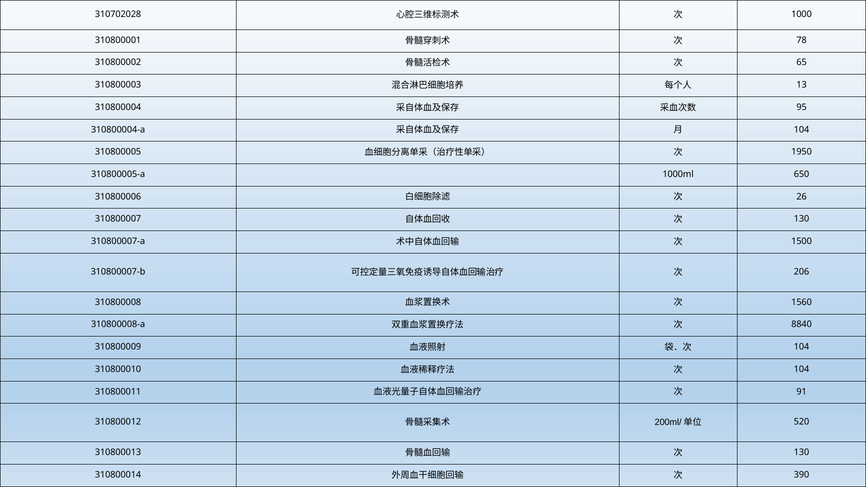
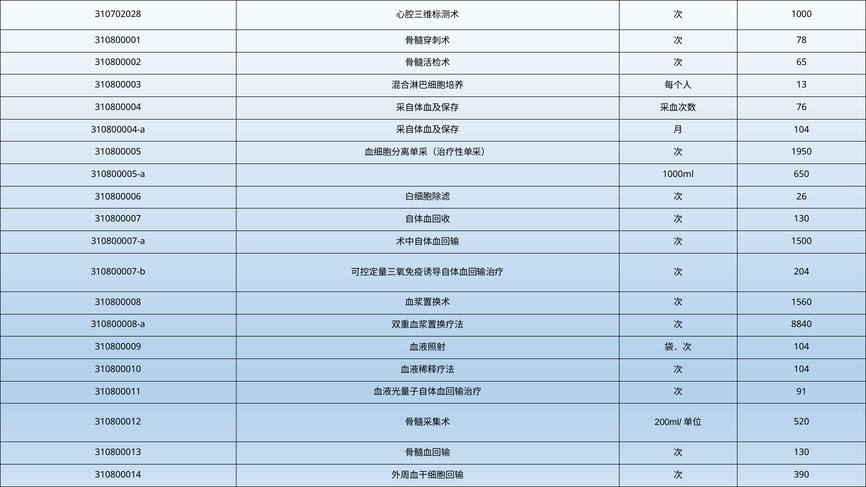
95: 95 -> 76 (802, 107)
206: 206 -> 204 (802, 272)
